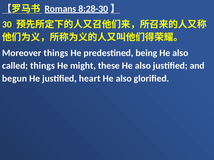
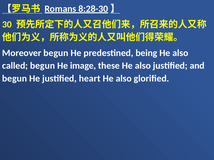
Moreover things: things -> begun (56, 53)
called things: things -> begun (43, 66)
might: might -> image (83, 66)
